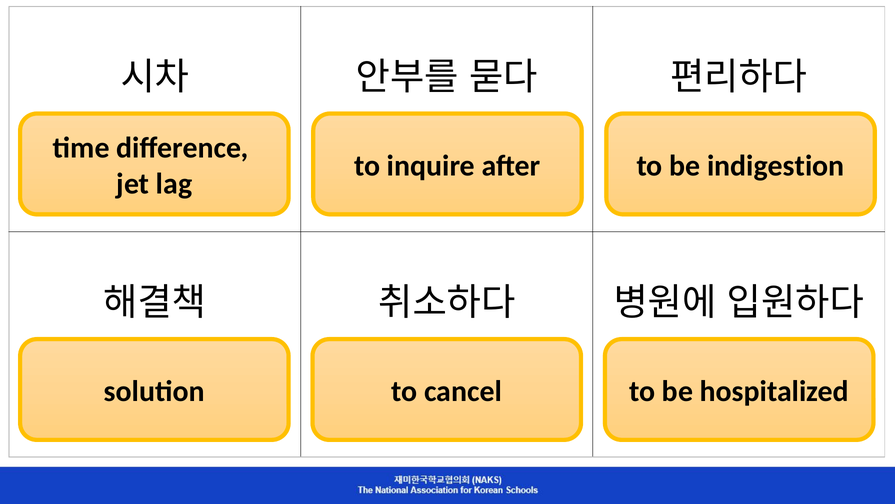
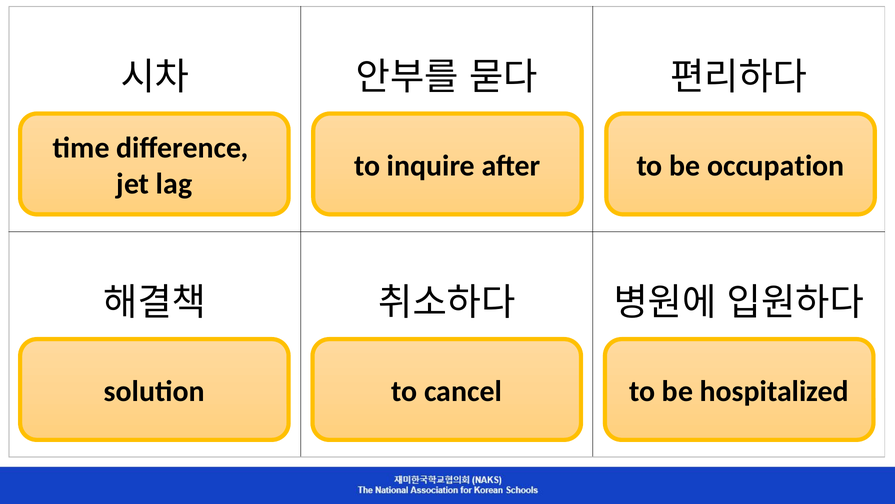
indigestion: indigestion -> occupation (776, 166)
